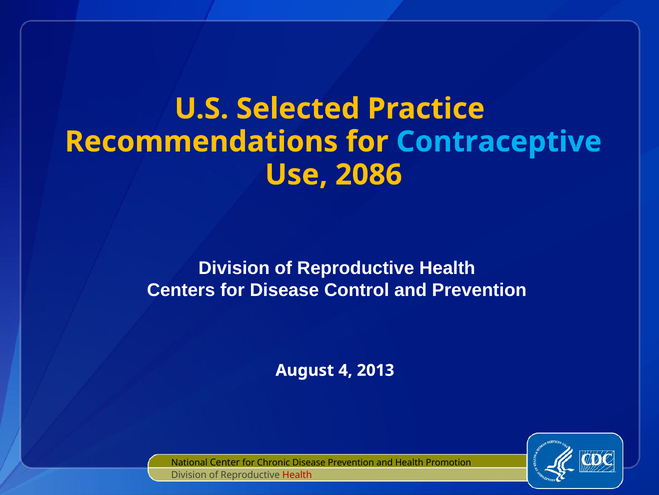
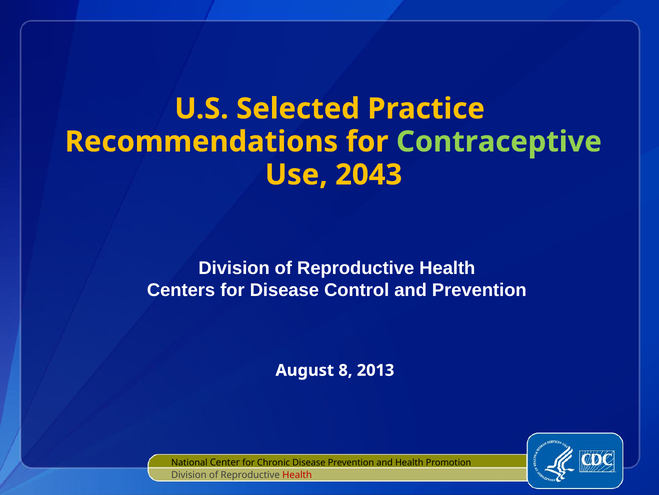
Contraceptive colour: light blue -> light green (499, 142)
2086: 2086 -> 2043 (369, 174)
4: 4 -> 8 (345, 370)
